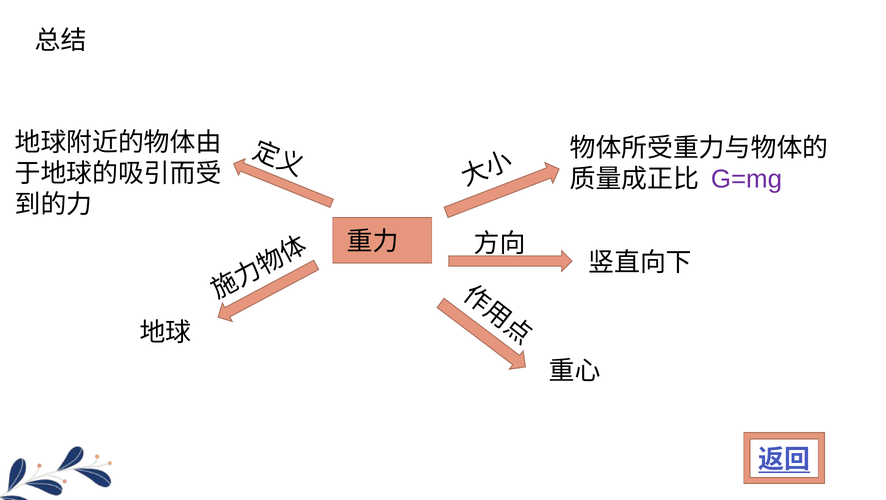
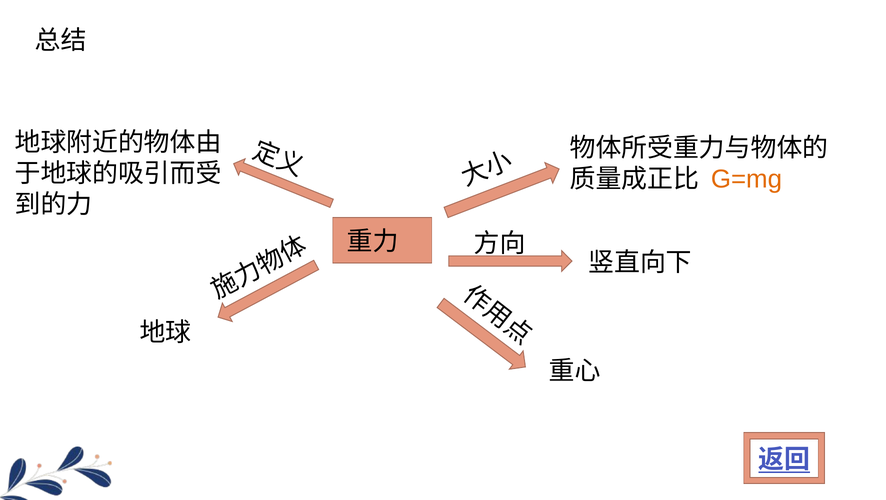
G=mg colour: purple -> orange (746, 179)
